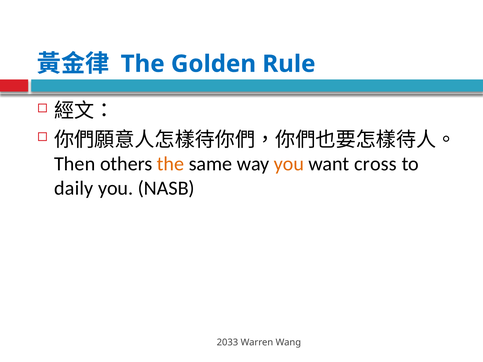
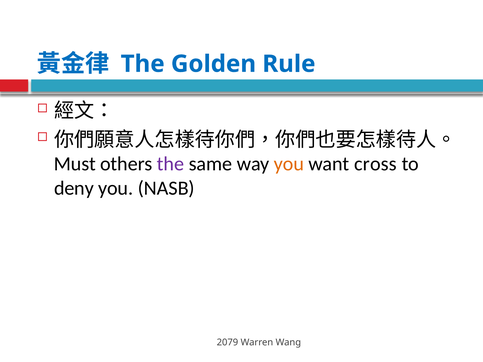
Then: Then -> Must (75, 164)
the colour: orange -> purple (171, 164)
daily: daily -> deny (74, 188)
2033: 2033 -> 2079 (227, 343)
